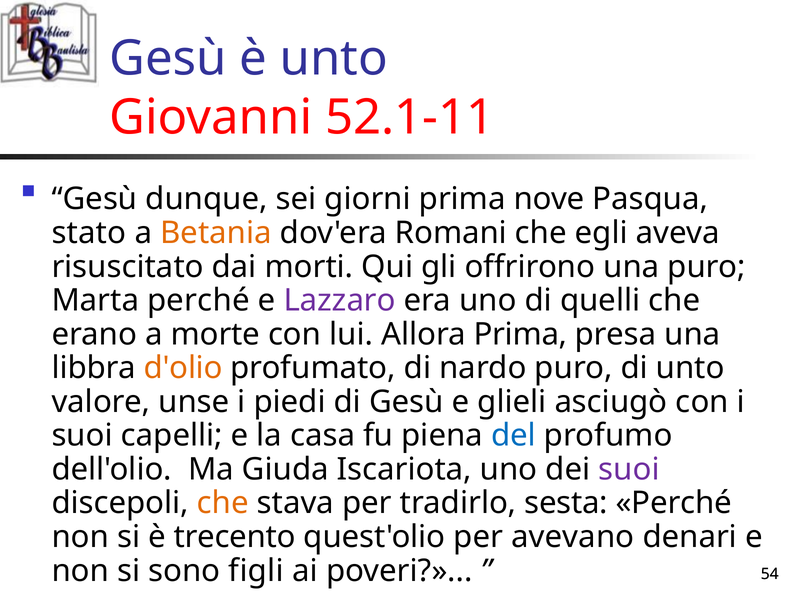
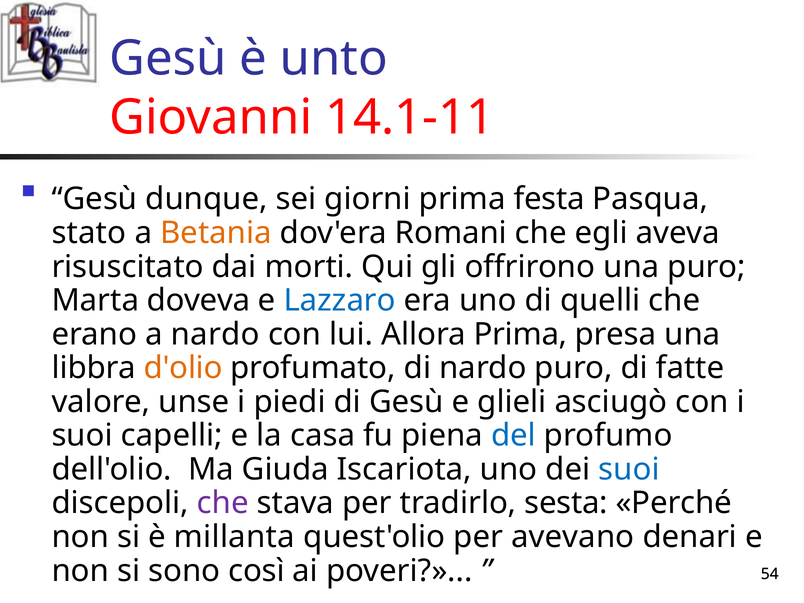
52.1-11: 52.1-11 -> 14.1-11 (410, 117)
nove: nove -> festa (549, 199)
Marta perché: perché -> doveva (199, 300)
Lazzaro colour: purple -> blue (340, 300)
a morte: morte -> nardo (215, 334)
di unto: unto -> fatte (690, 368)
suoi colour: purple -> blue (629, 469)
che colour: orange -> purple (223, 503)
trecento: trecento -> millanta (234, 537)
figli: figli -> così (256, 571)
